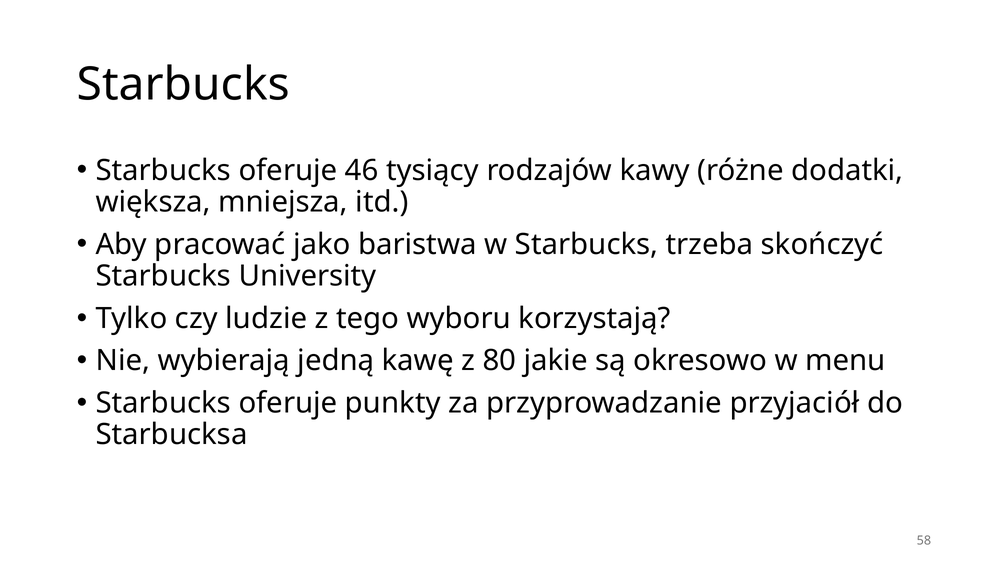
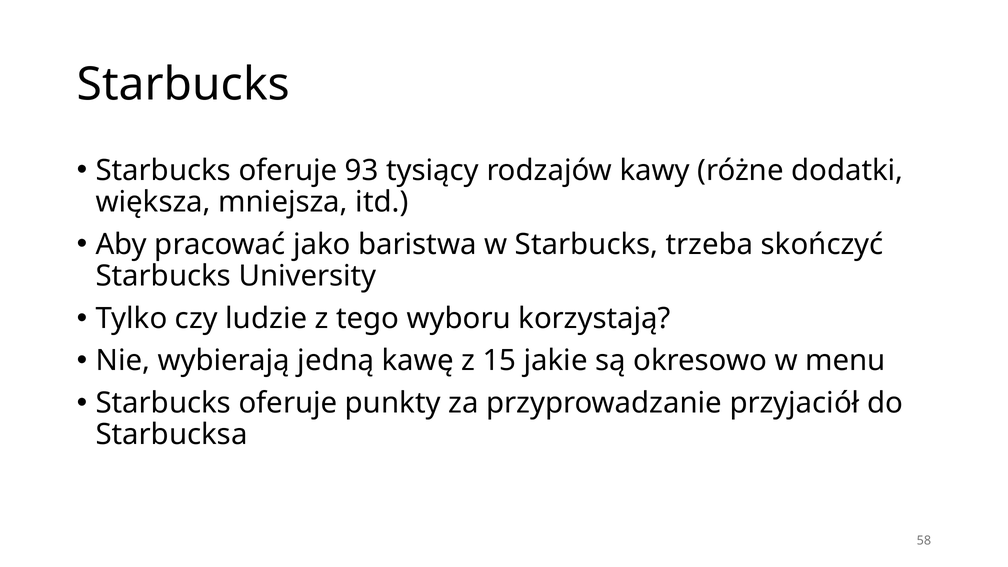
46: 46 -> 93 (362, 170)
80: 80 -> 15 (499, 361)
